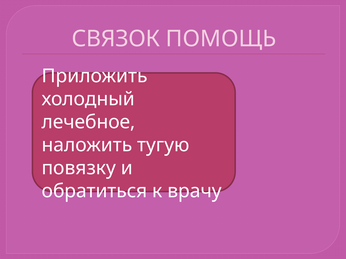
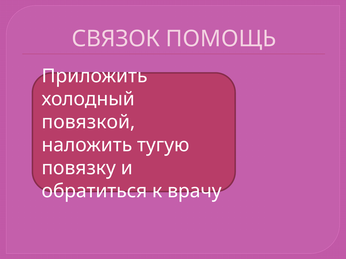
лечебное: лечебное -> повязкой (88, 122)
